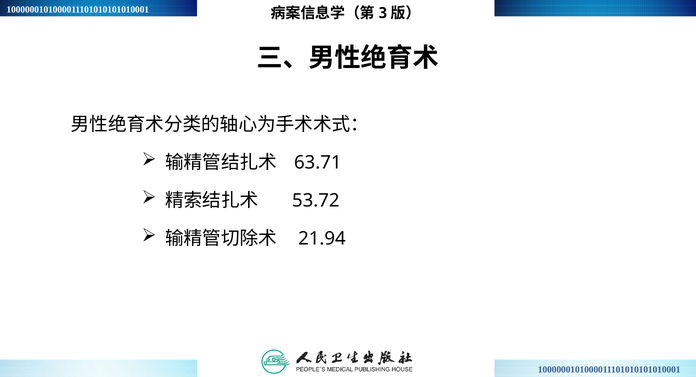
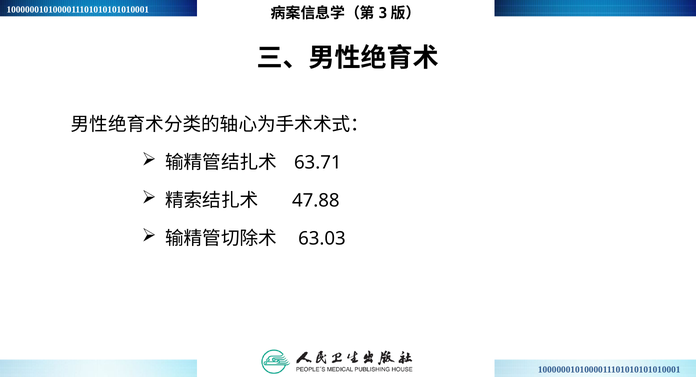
53.72: 53.72 -> 47.88 (316, 200)
21.94: 21.94 -> 63.03 (322, 238)
